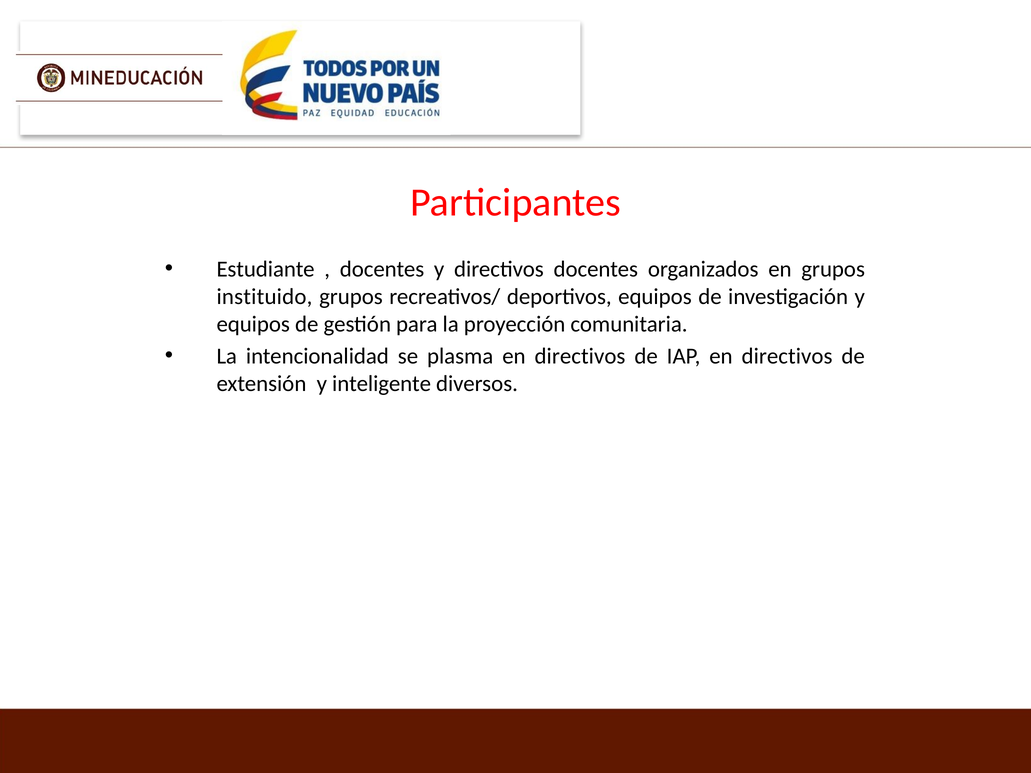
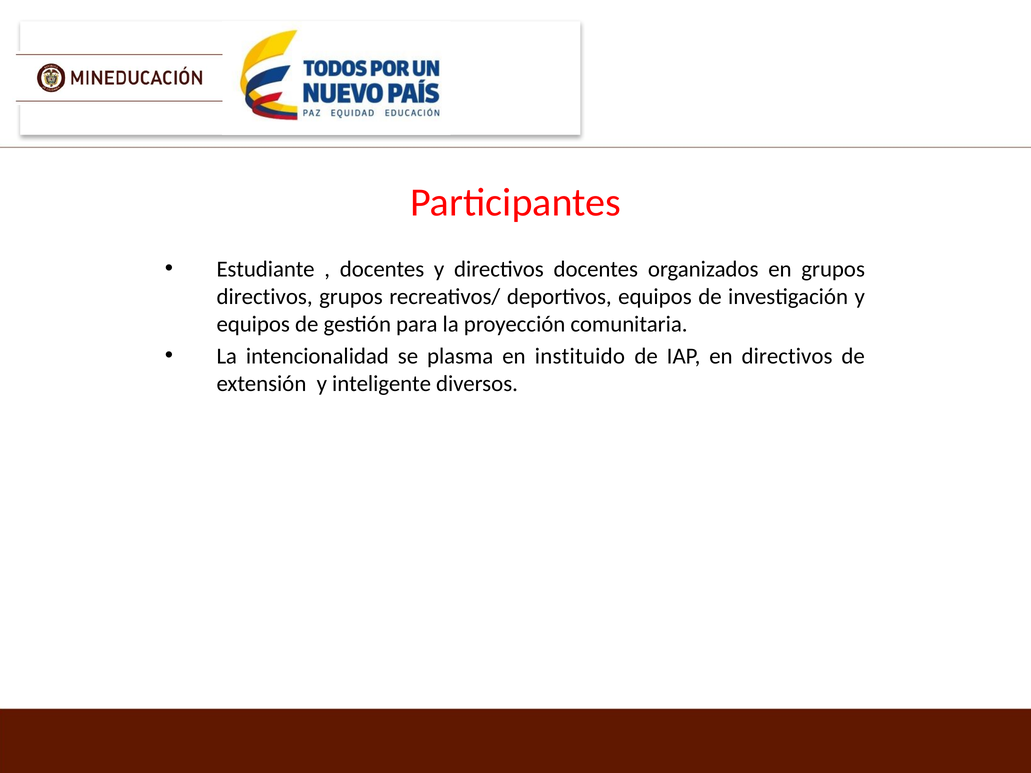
instituido: instituido -> directivos (265, 297)
plasma en directivos: directivos -> instituido (580, 356)
